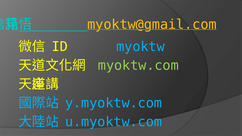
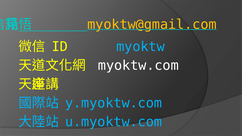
myoktw.com colour: light green -> white (138, 65)
